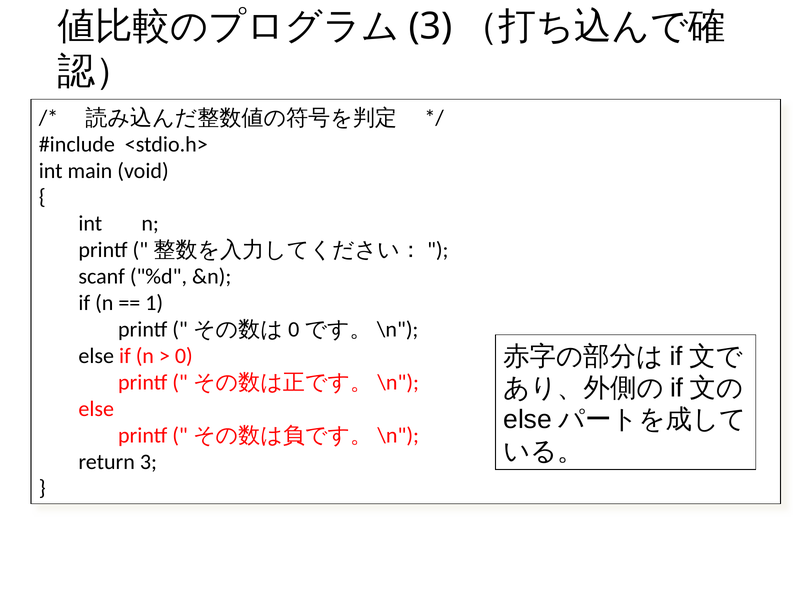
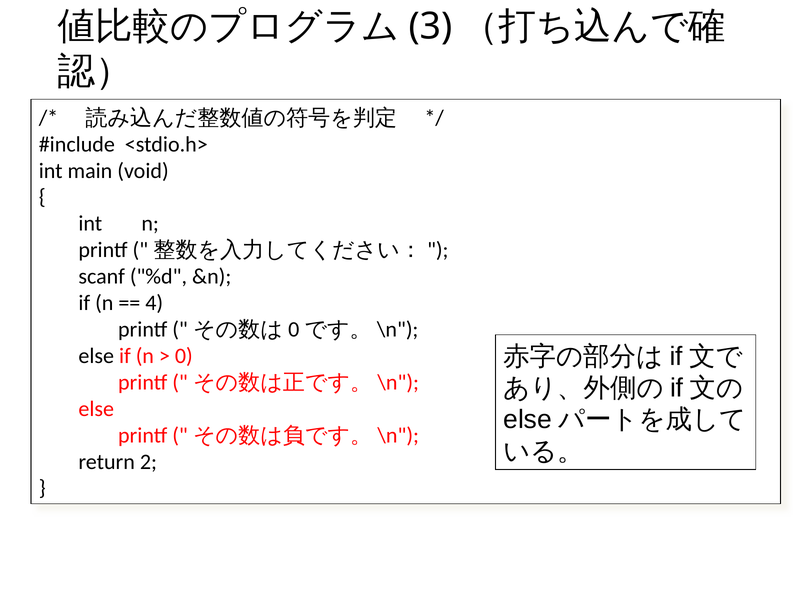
1: 1 -> 4 (154, 303)
return 3: 3 -> 2 (148, 462)
